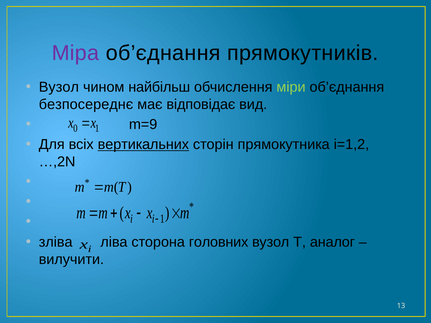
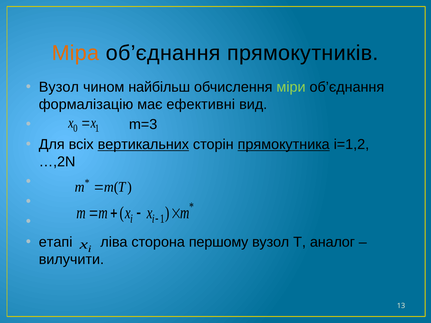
Міра colour: purple -> orange (75, 53)
безпосереднє: безпосереднє -> формалізацію (86, 104)
відповідає: відповідає -> ефективні (201, 104)
m=9: m=9 -> m=3 (143, 125)
прямокутника underline: none -> present (284, 145)
зліва: зліва -> етапі (56, 242)
головних: головних -> першому (219, 242)
